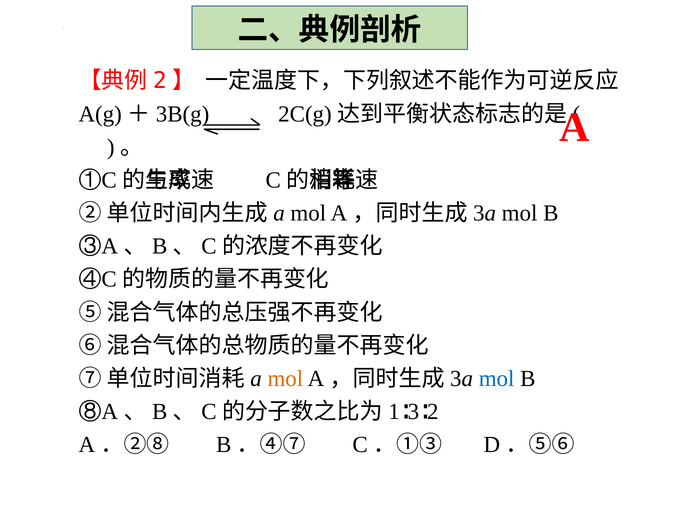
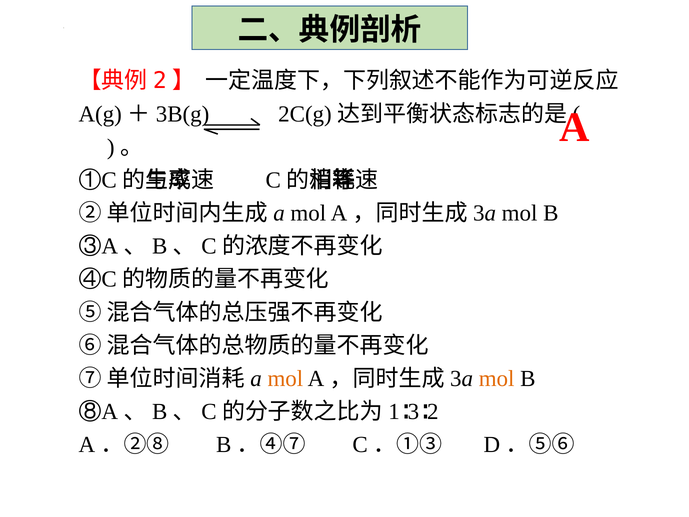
mol colour: blue -> orange (497, 378)
